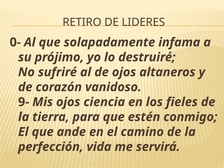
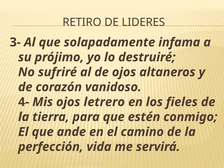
0-: 0- -> 3- (15, 42)
9-: 9- -> 4- (24, 102)
ciencia: ciencia -> letrero (104, 102)
